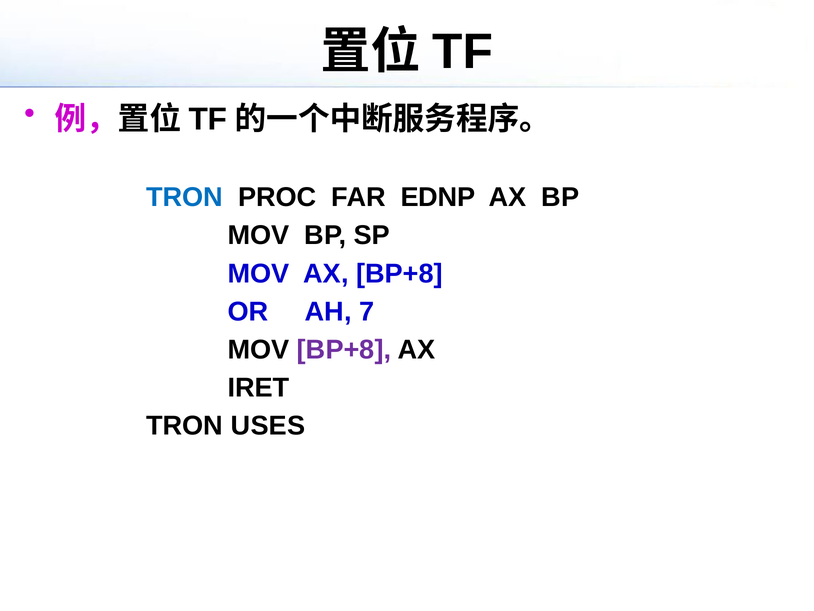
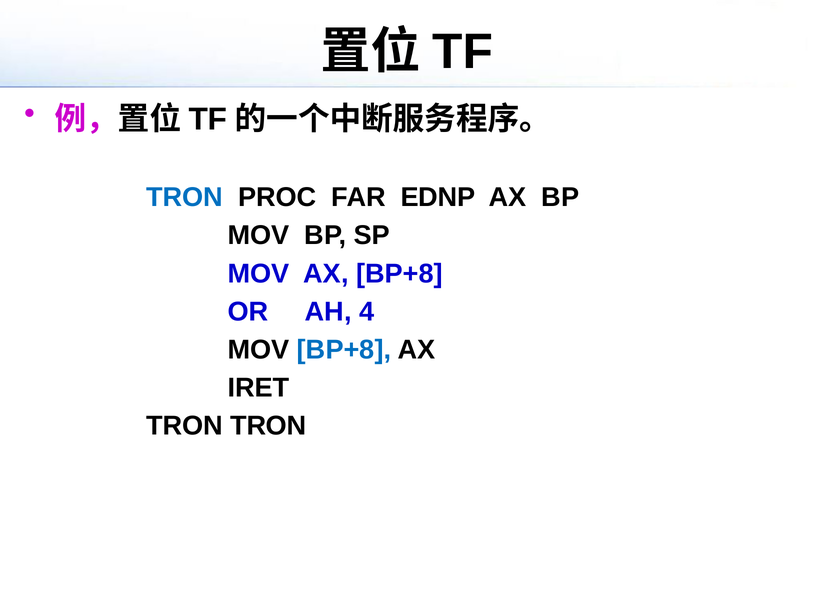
7: 7 -> 4 (367, 311)
BP+8 colour: purple -> blue (344, 349)
TRON USES: USES -> TRON (268, 425)
